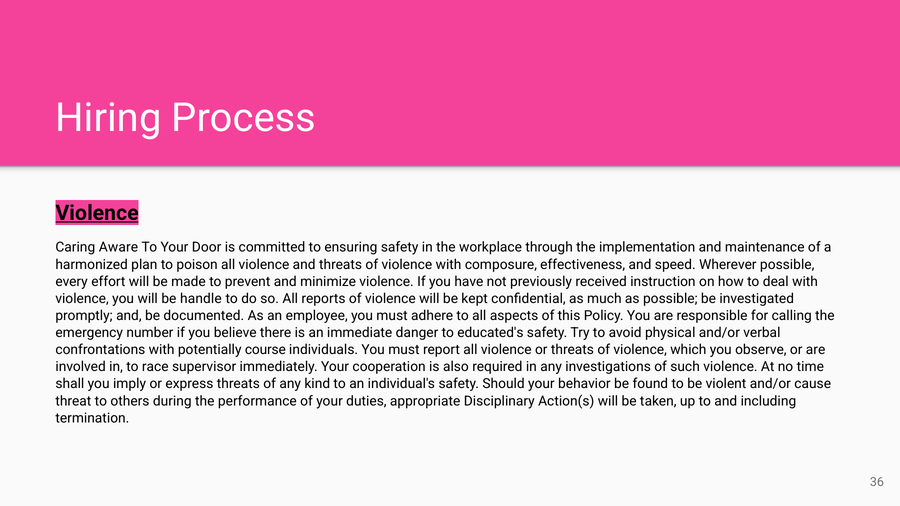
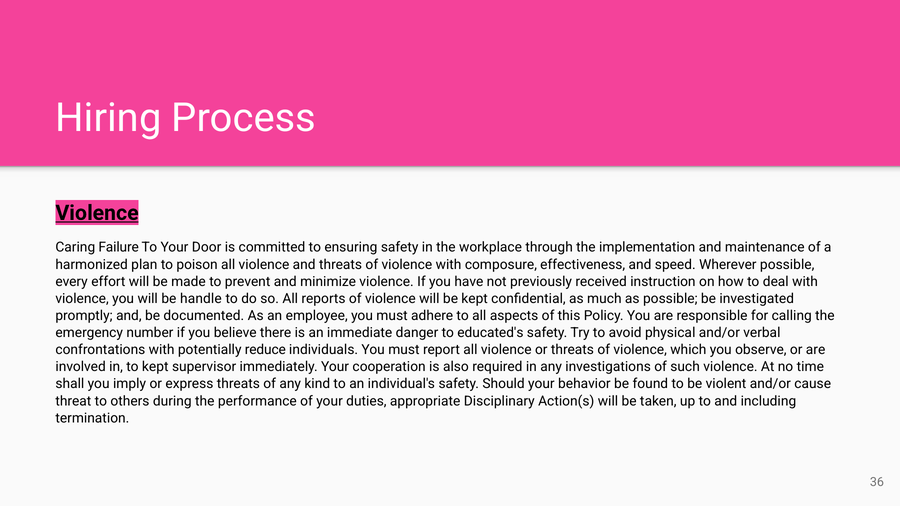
Aware: Aware -> Failure (119, 248)
course: course -> reduce (265, 350)
to race: race -> kept (155, 367)
